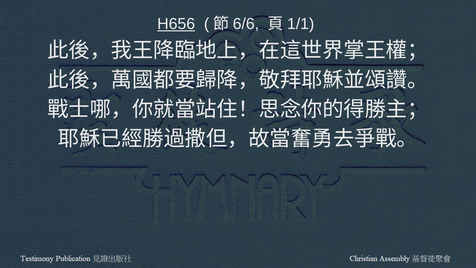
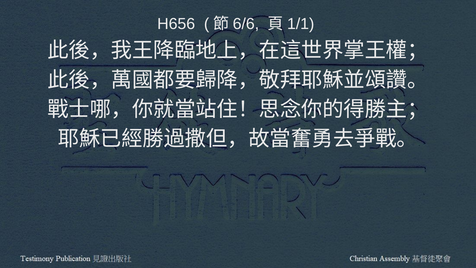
H656 underline: present -> none (176, 24)
